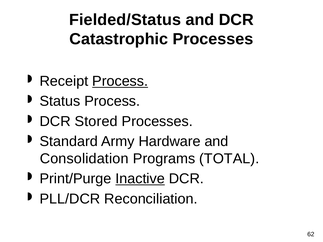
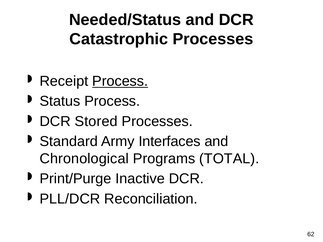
Fielded/Status: Fielded/Status -> Needed/Status (125, 20)
Hardware: Hardware -> Interfaces (170, 142)
Consolidation: Consolidation -> Chronological (84, 159)
Inactive underline: present -> none (140, 179)
